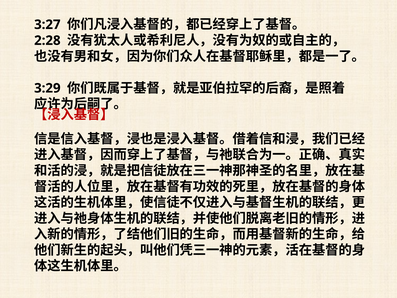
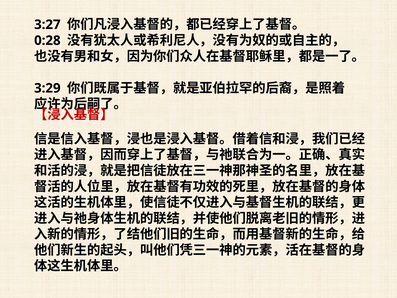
2:28: 2:28 -> 0:28 (47, 40)
